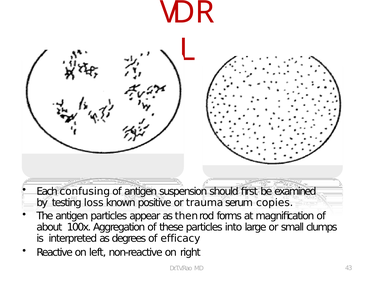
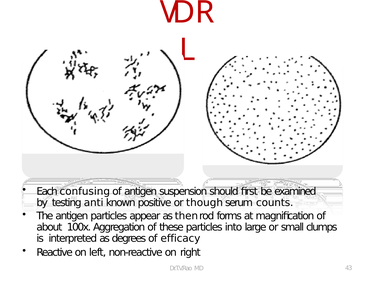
loss: loss -> anti (94, 202)
trauma: trauma -> though (205, 202)
copies: copies -> counts (275, 202)
